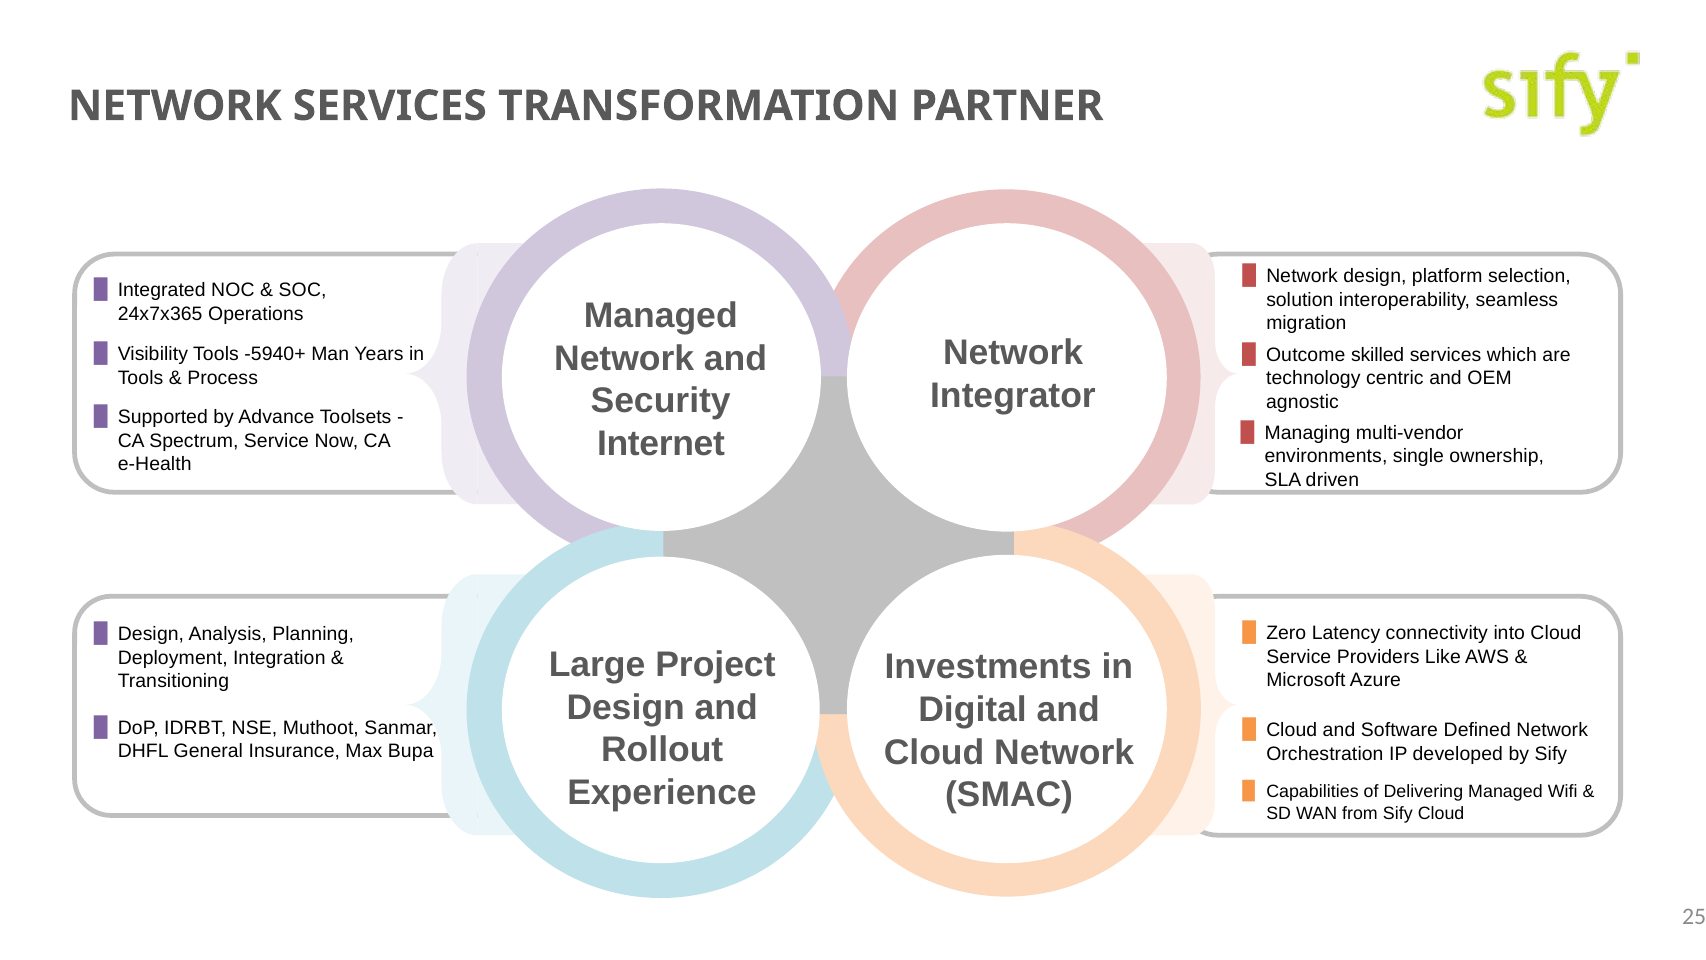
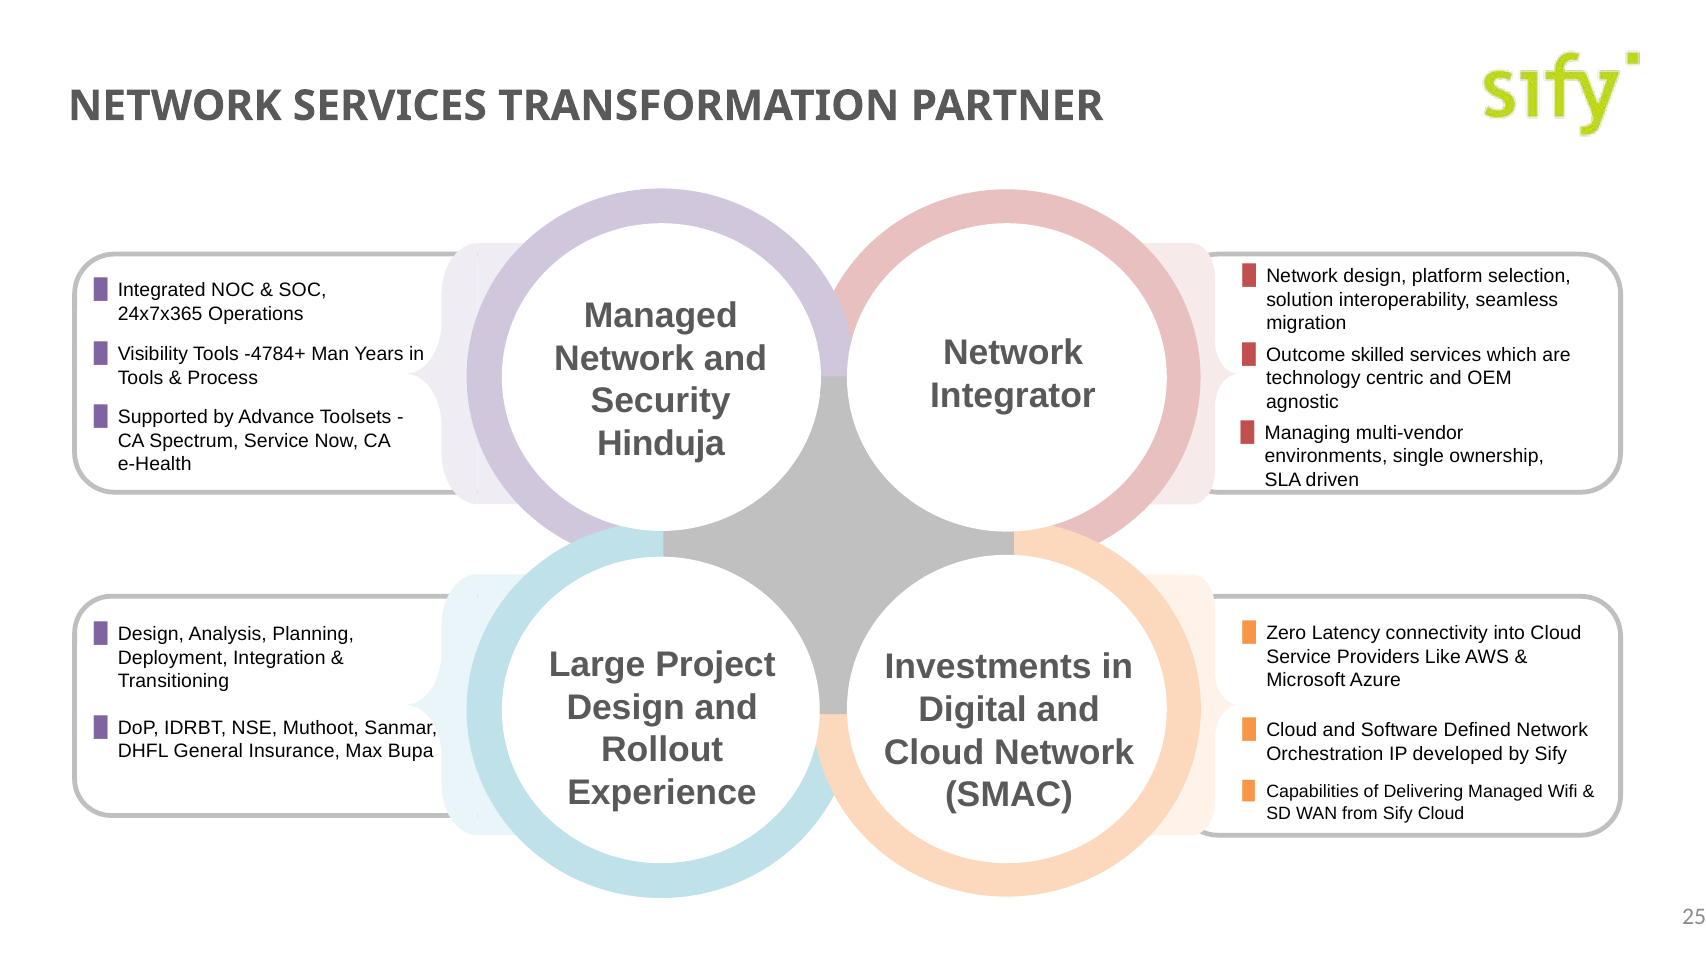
-5940+: -5940+ -> -4784+ (275, 354)
Internet: Internet -> Hinduja (661, 444)
